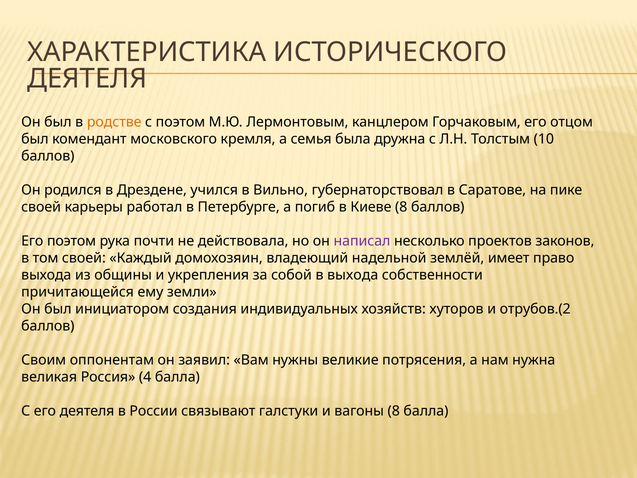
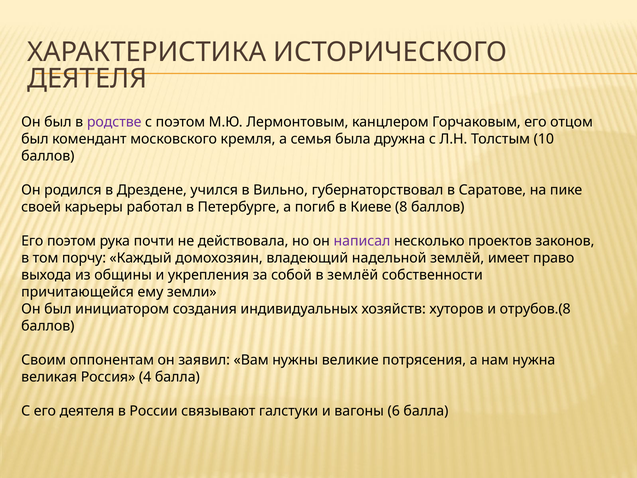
родстве colour: orange -> purple (114, 122)
том своей: своей -> порчу (84, 258)
в выхода: выхода -> землёй (353, 275)
отрубов.(2: отрубов.(2 -> отрубов.(8 (535, 309)
вагоны 8: 8 -> 6 (394, 411)
